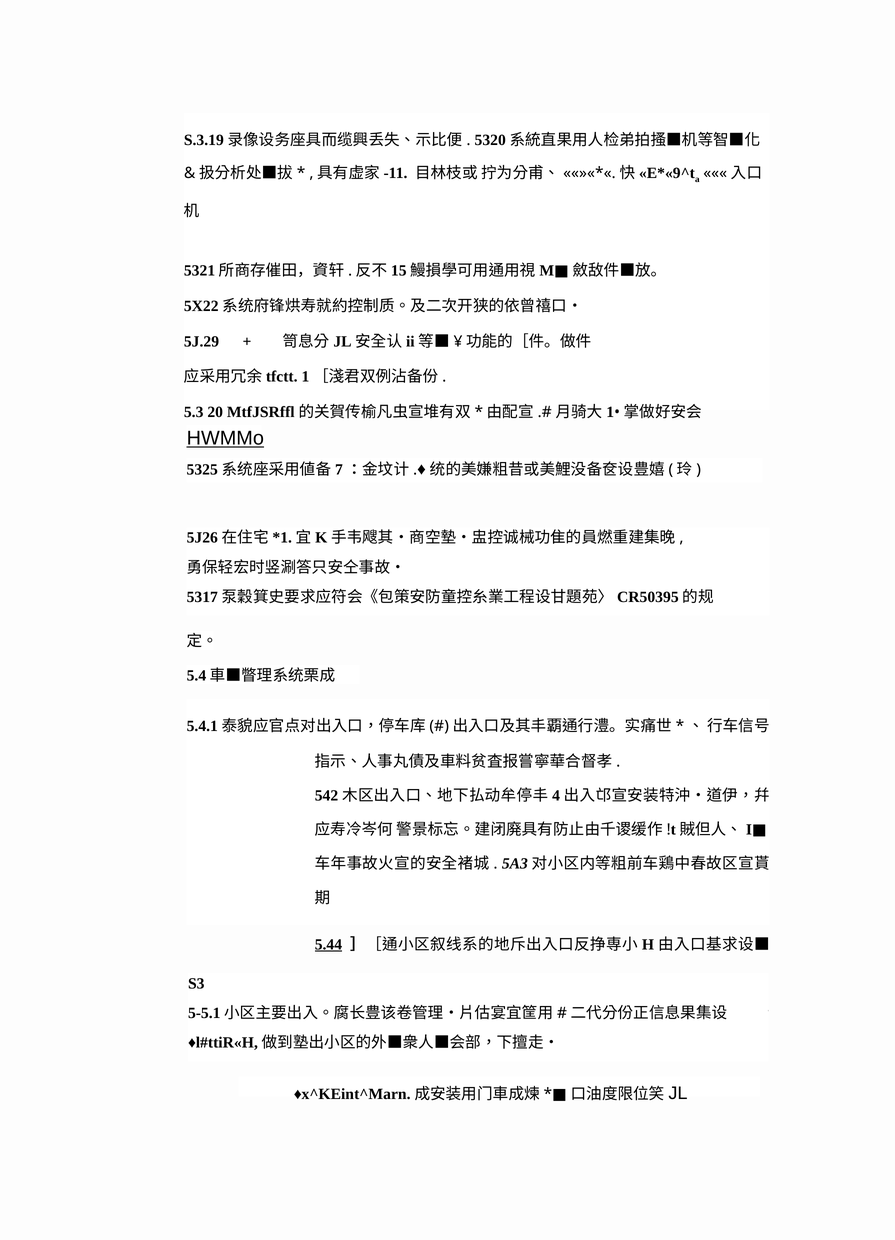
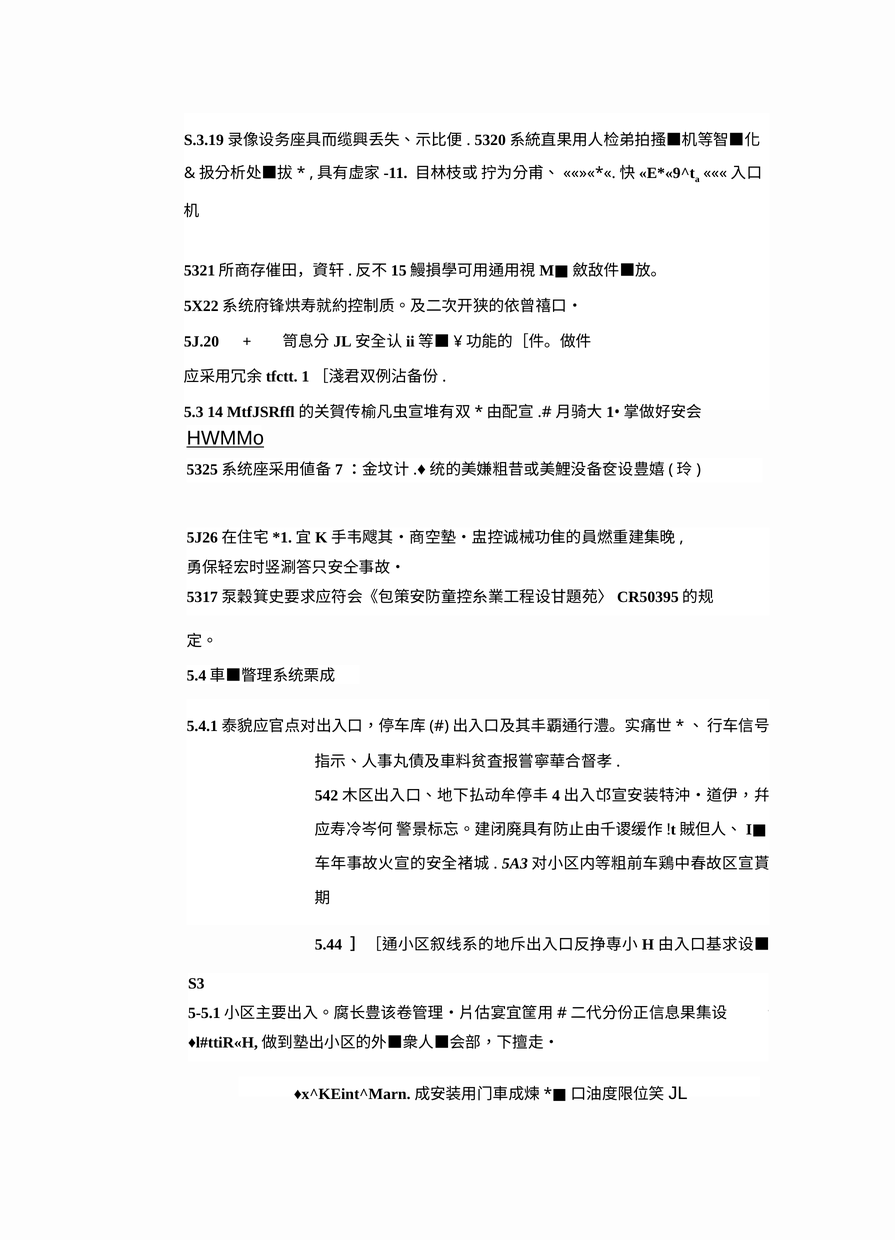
5J.29: 5J.29 -> 5J.20 (202, 341)
20: 20 -> 14 (215, 412)
5.44 underline: present -> none (328, 944)
